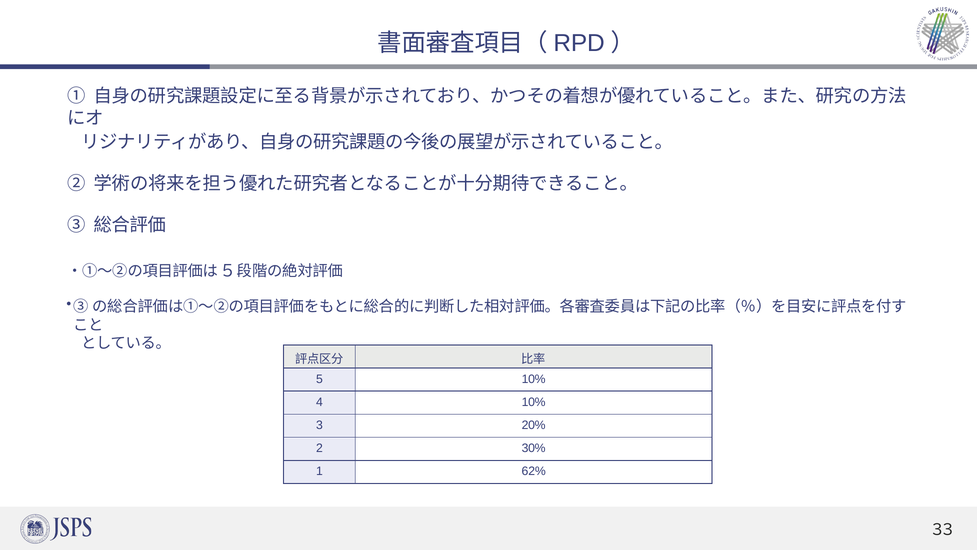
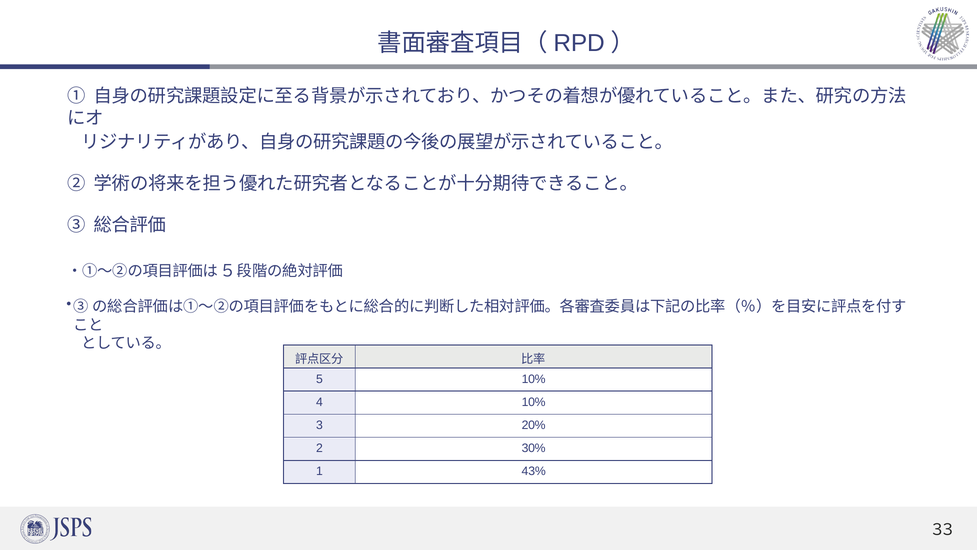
62%: 62% -> 43% (534, 471)
